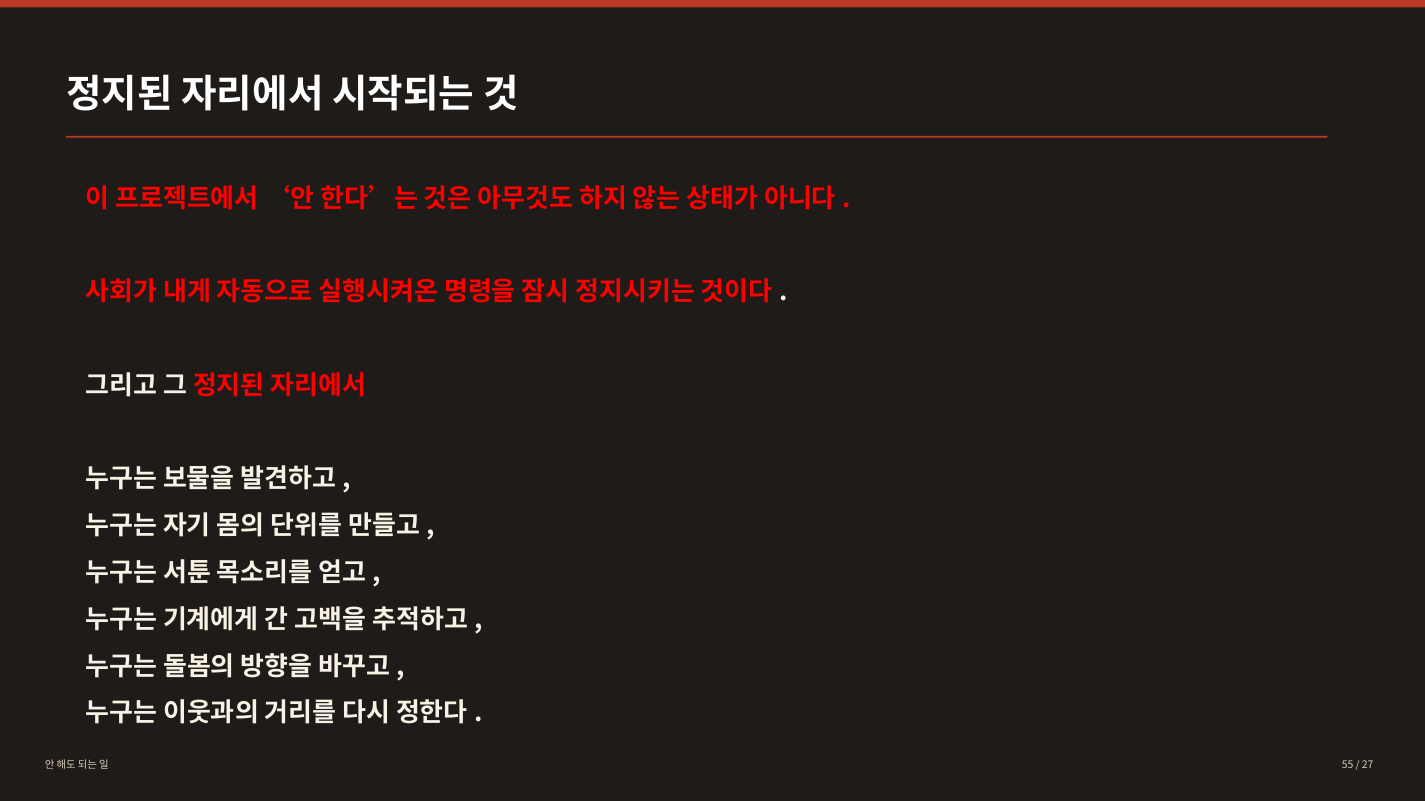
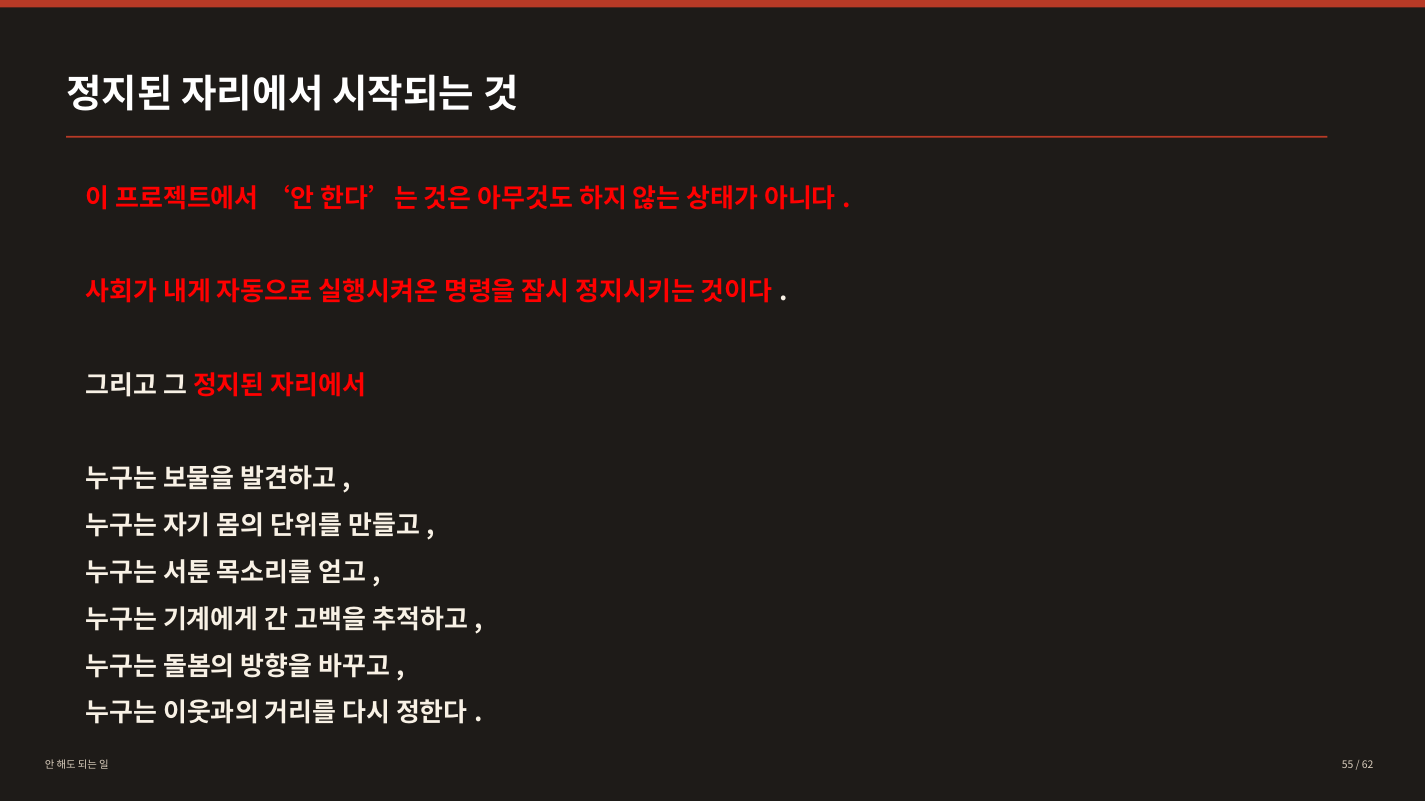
27: 27 -> 62 (1368, 766)
